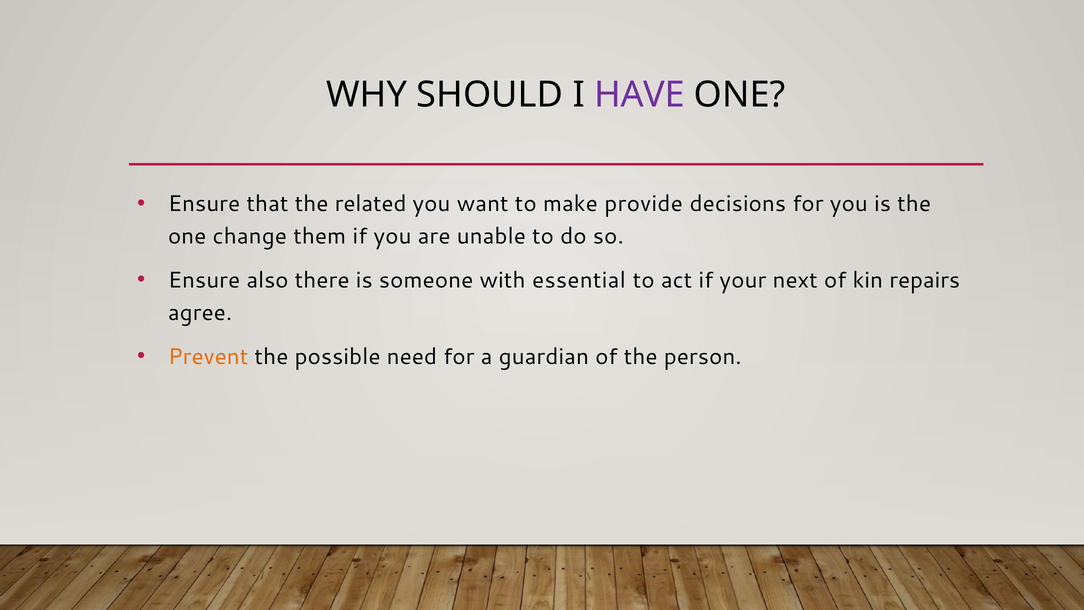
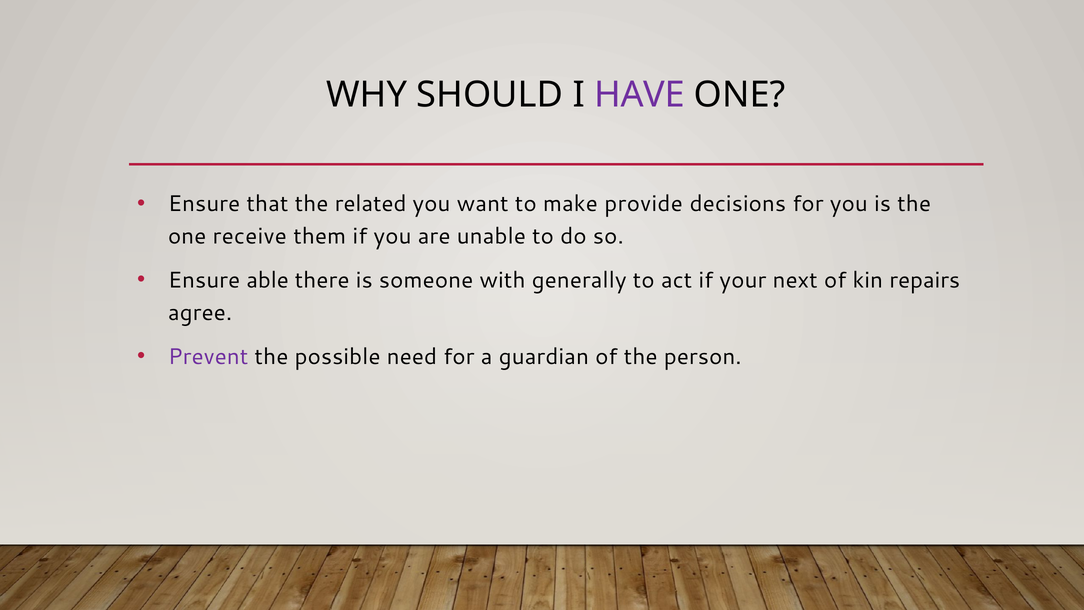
change: change -> receive (250, 236)
also: also -> able (268, 280)
essential: essential -> generally (579, 280)
Prevent colour: orange -> purple (208, 357)
